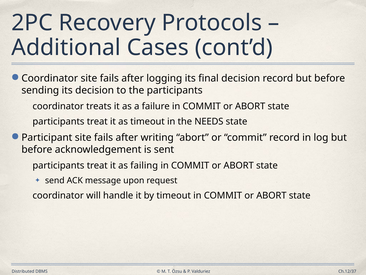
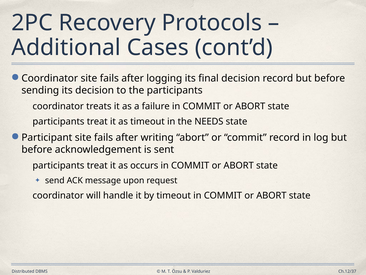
failing: failing -> occurs (144, 165)
